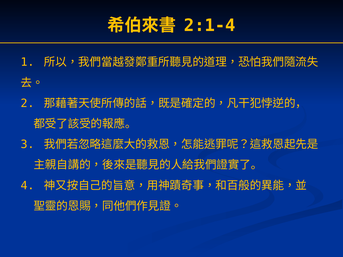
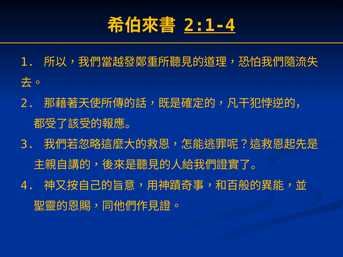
2:1-4 underline: none -> present (210, 25)
